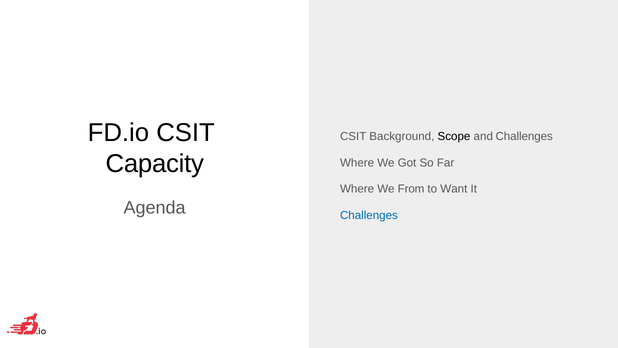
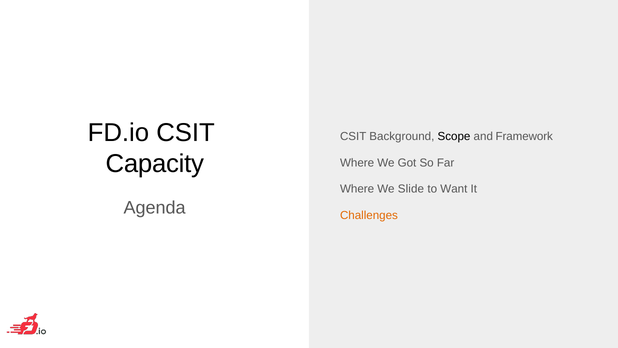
and Challenges: Challenges -> Framework (524, 136)
From: From -> Slide (411, 189)
Challenges colour: blue -> orange (369, 215)
